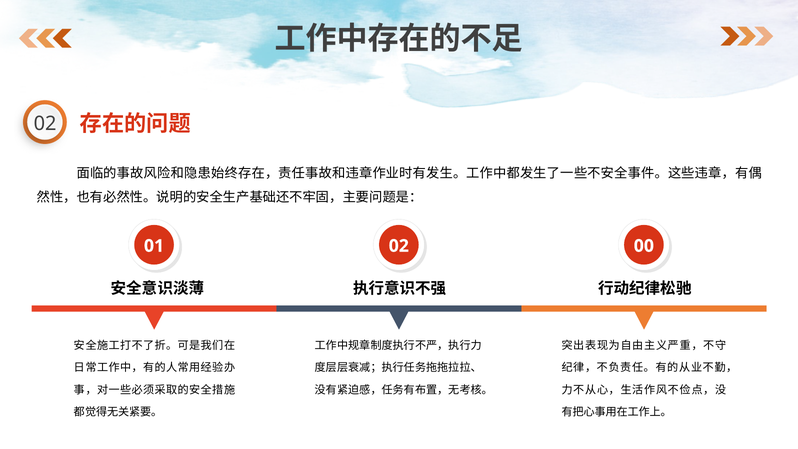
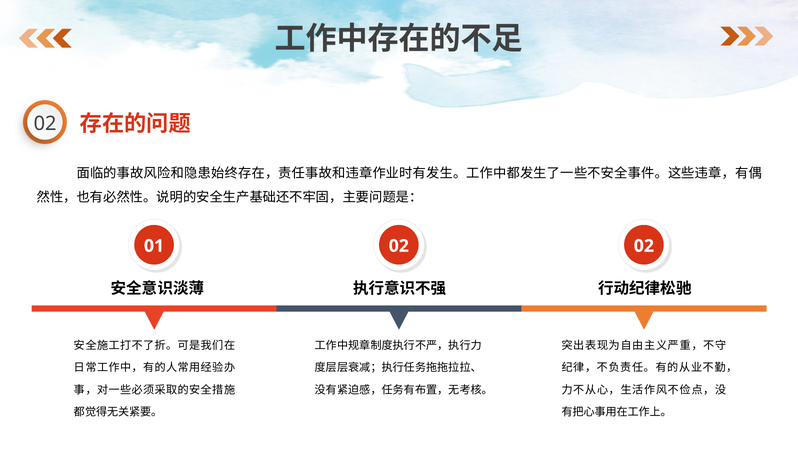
02 00: 00 -> 02 (644, 246)
